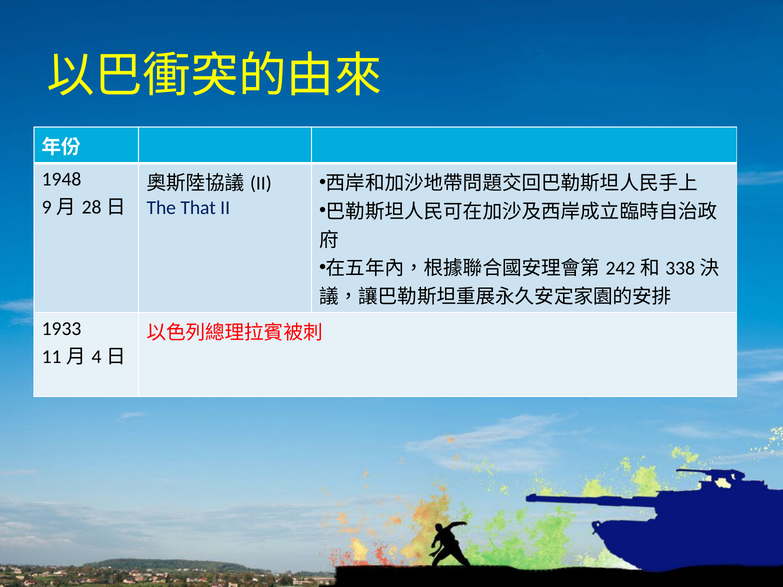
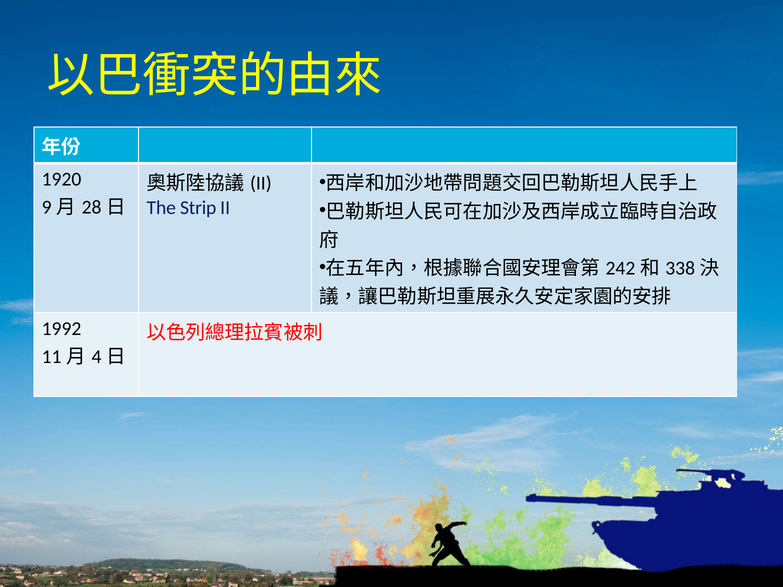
1948: 1948 -> 1920 (62, 179)
That: That -> Strip (198, 208)
1933: 1933 -> 1992 (62, 329)
